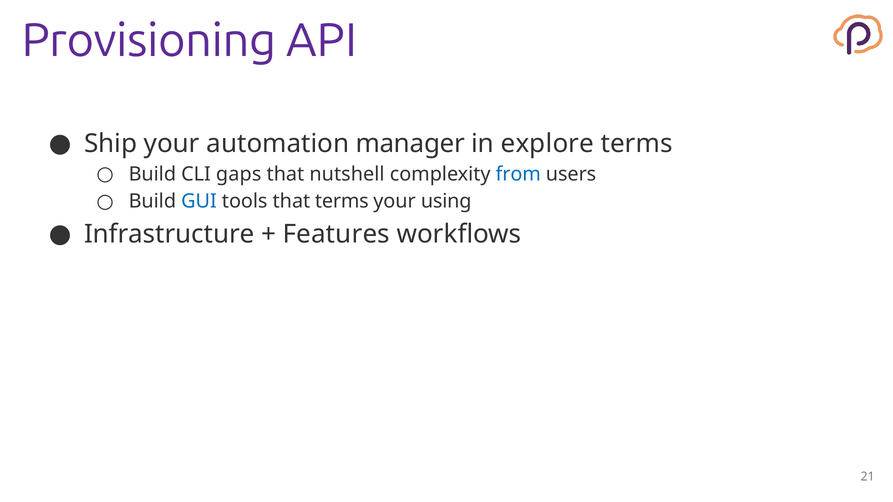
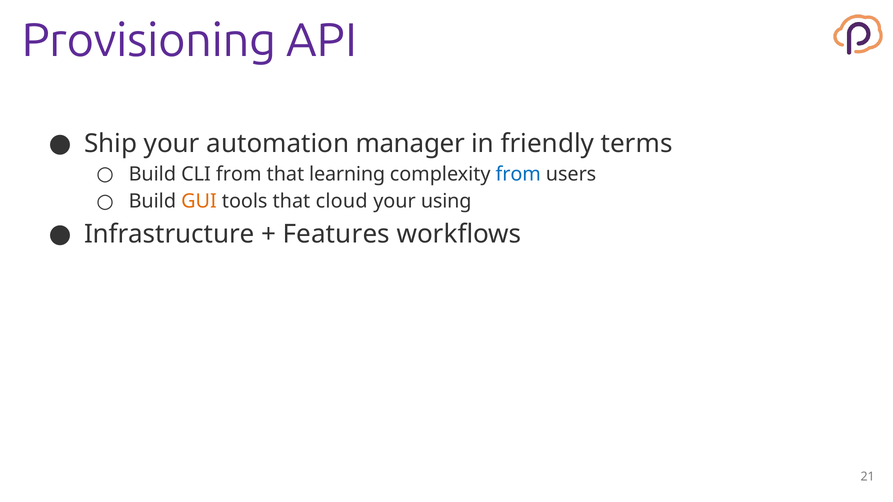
explore: explore -> friendly (547, 144)
CLI gaps: gaps -> from (239, 174)
nutshell: nutshell -> learning (347, 174)
GUI colour: blue -> orange (199, 202)
that terms: terms -> cloud (342, 202)
